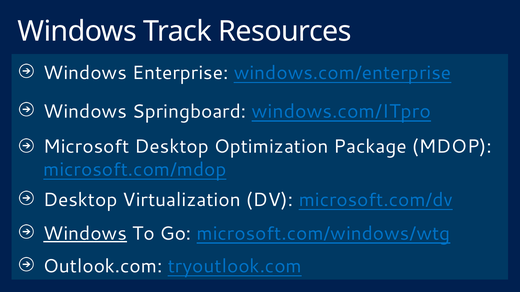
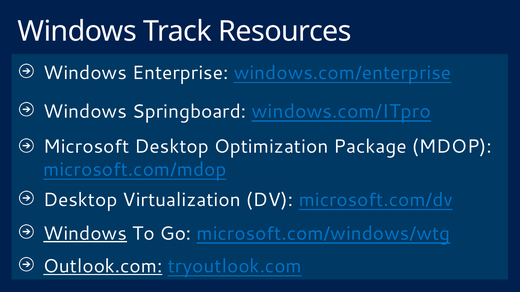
Outlook.com underline: none -> present (103, 267)
